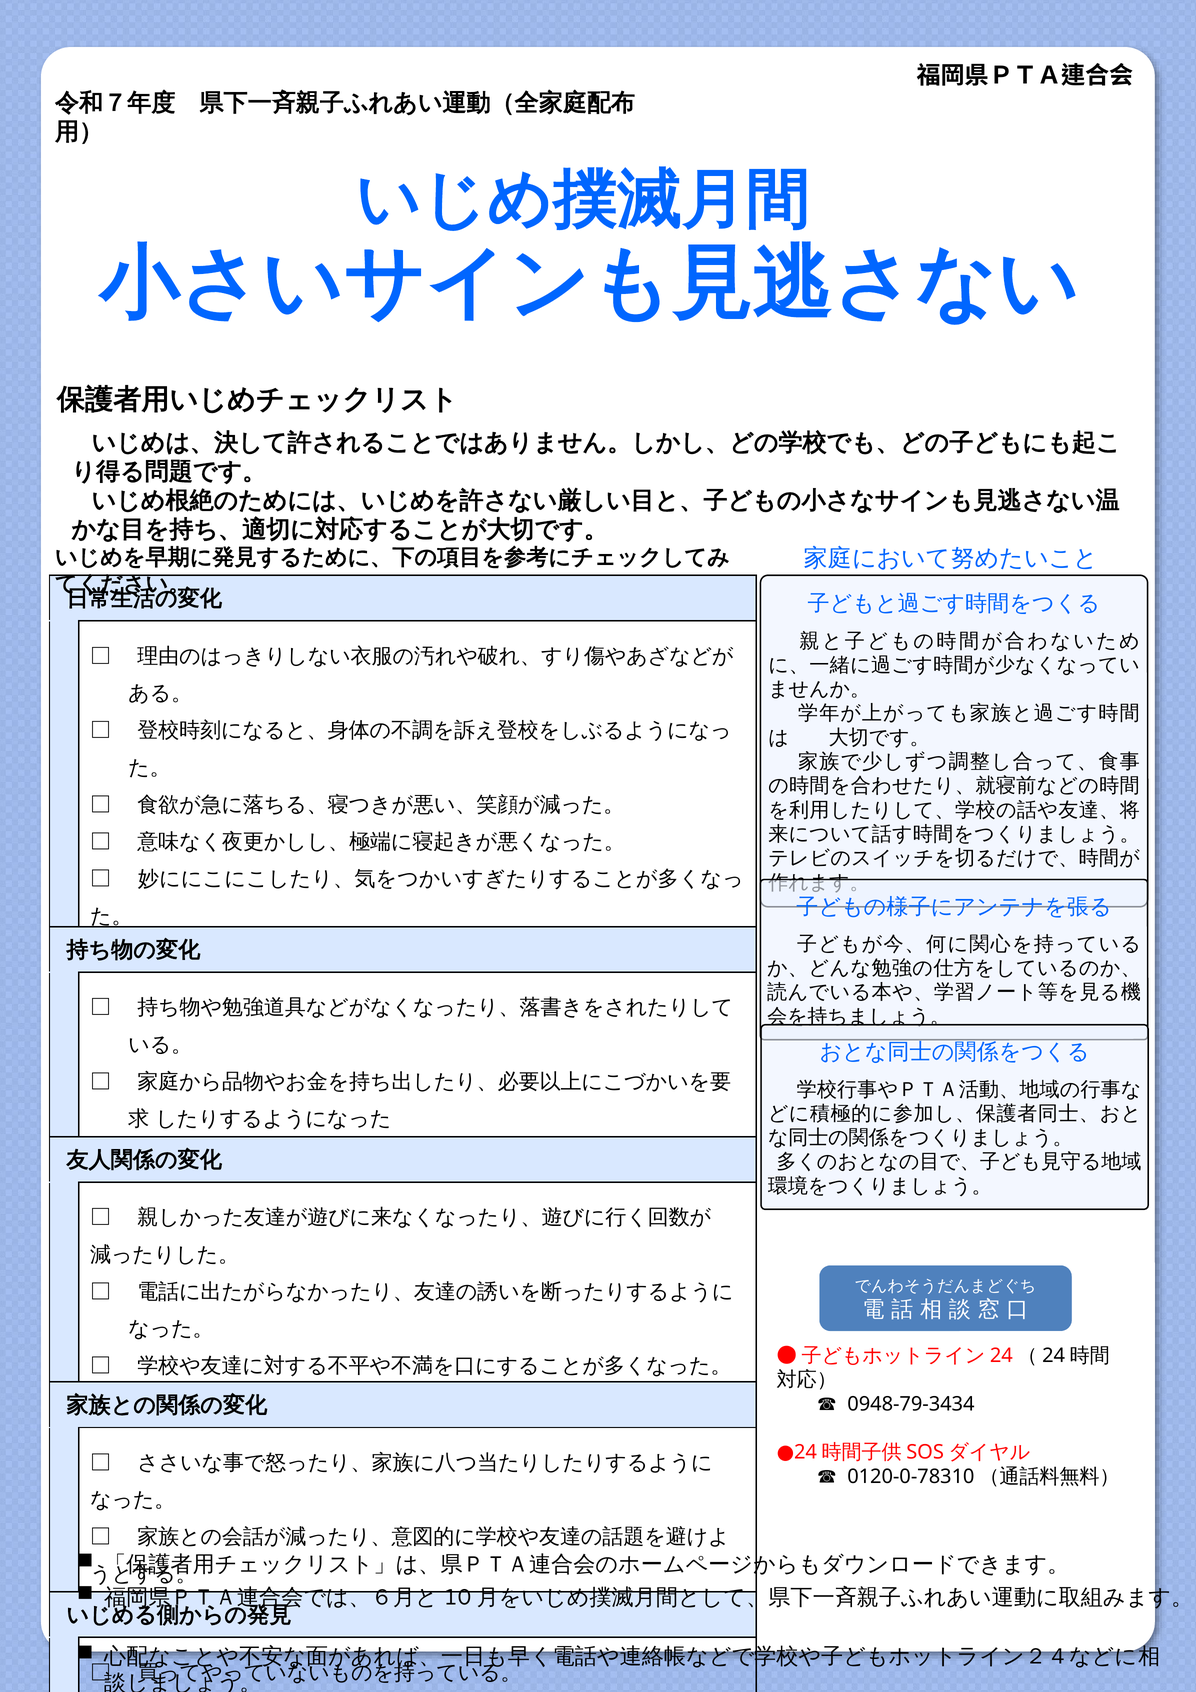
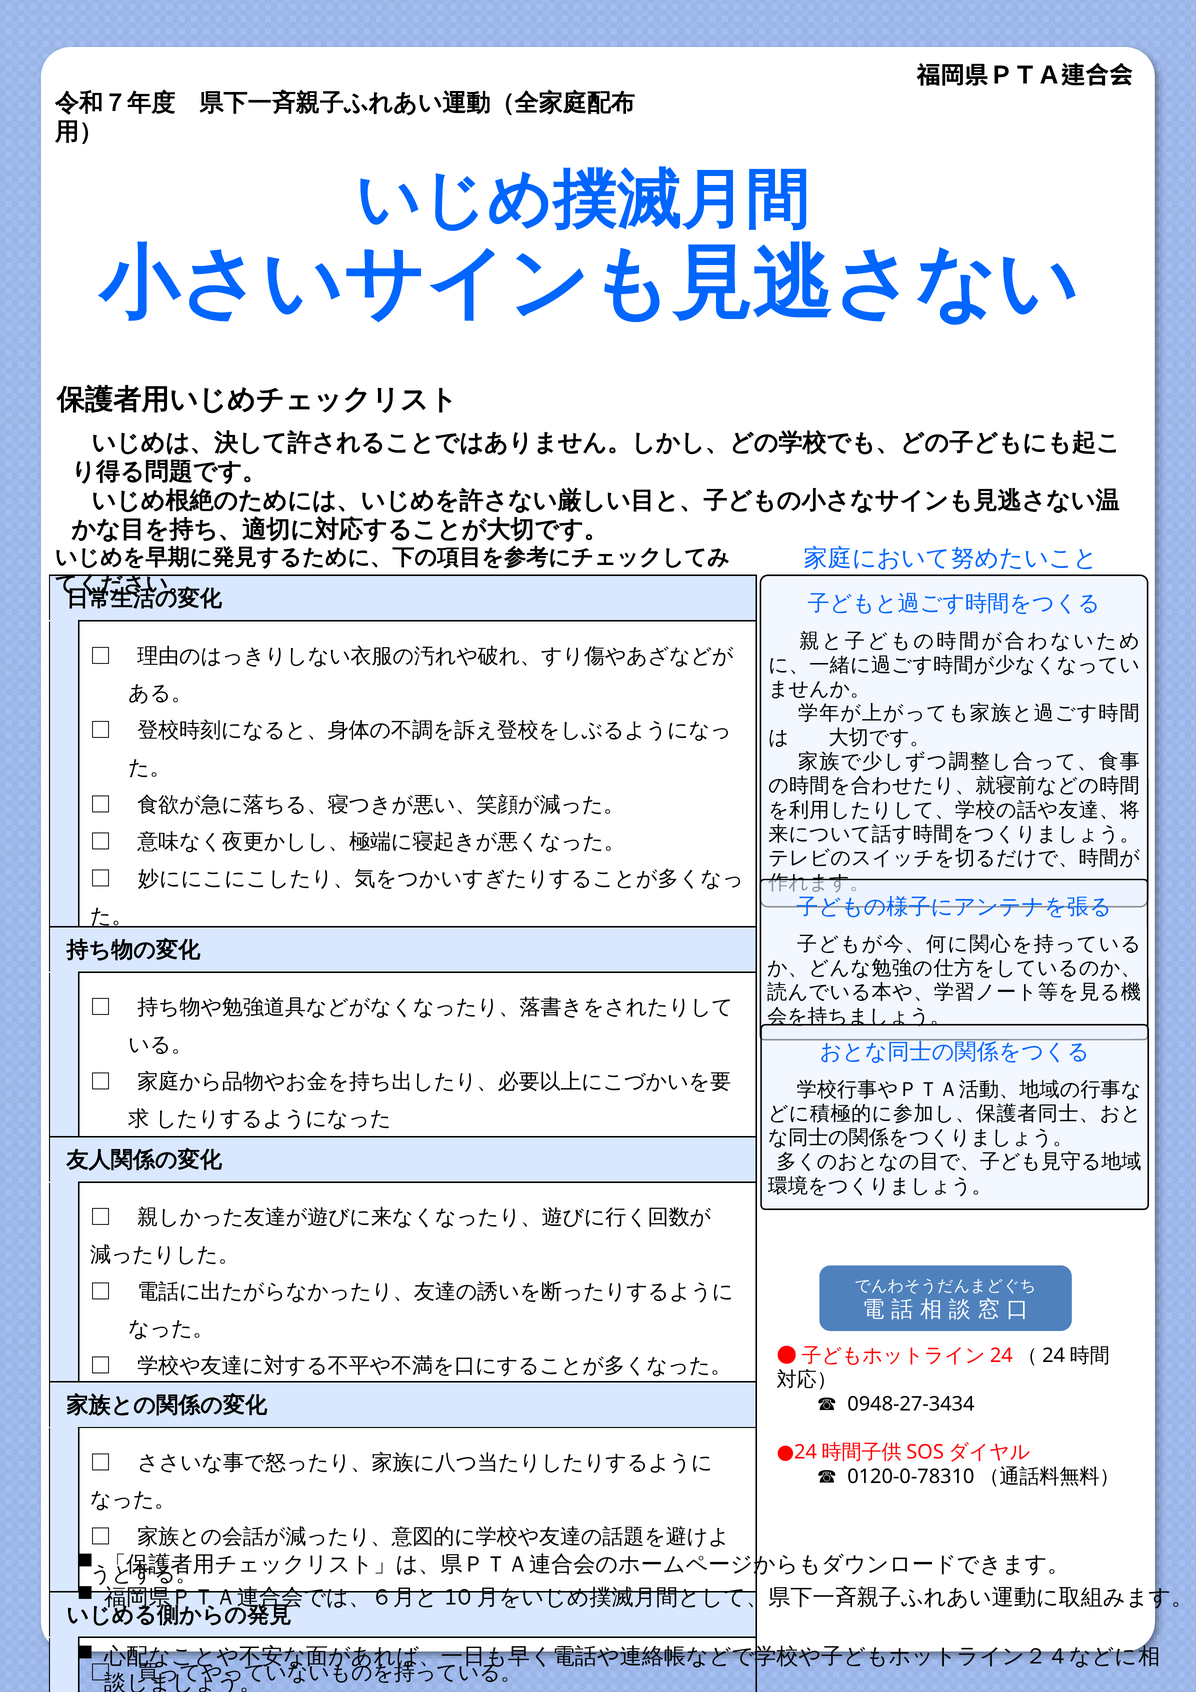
0948-79-3434: 0948-79-3434 -> 0948-27-3434 (911, 1403)
